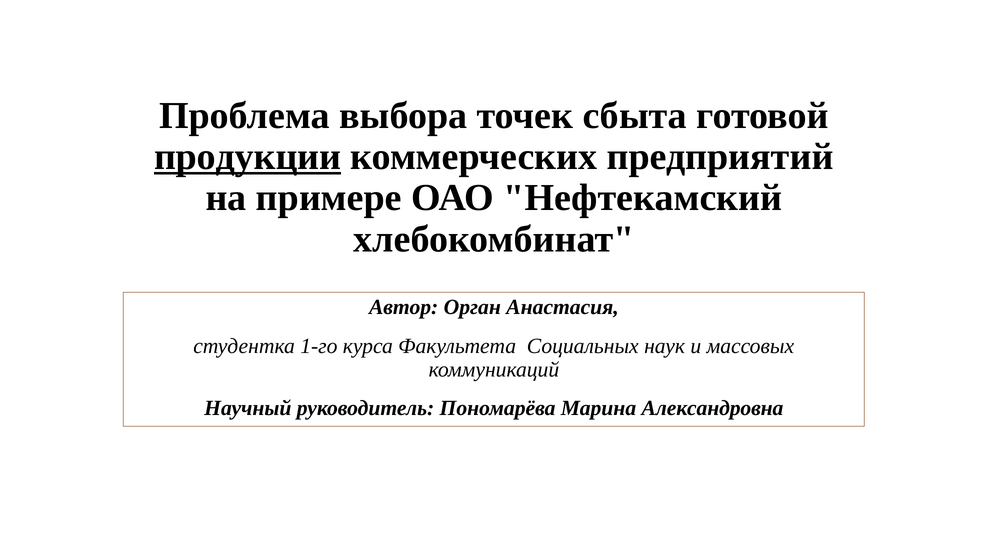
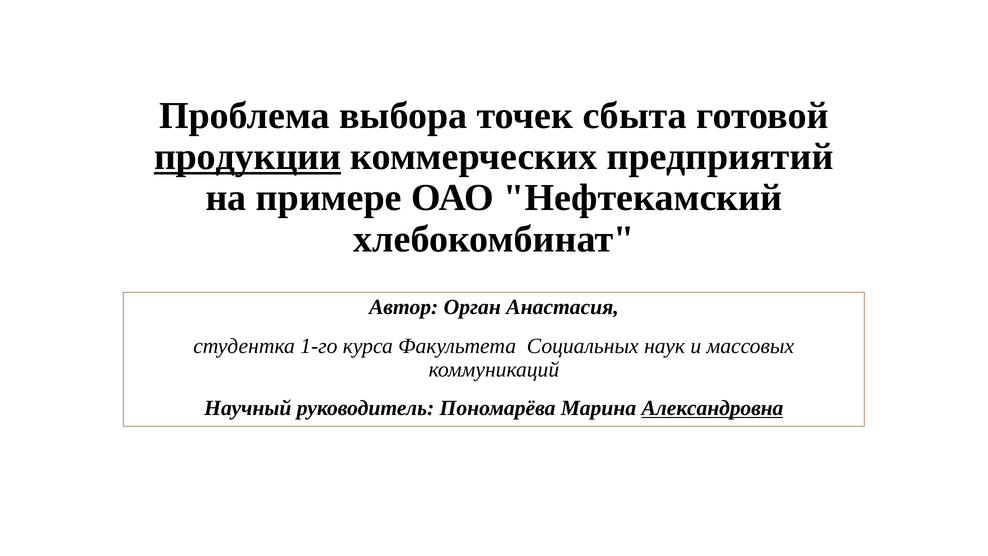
Александровна underline: none -> present (712, 408)
